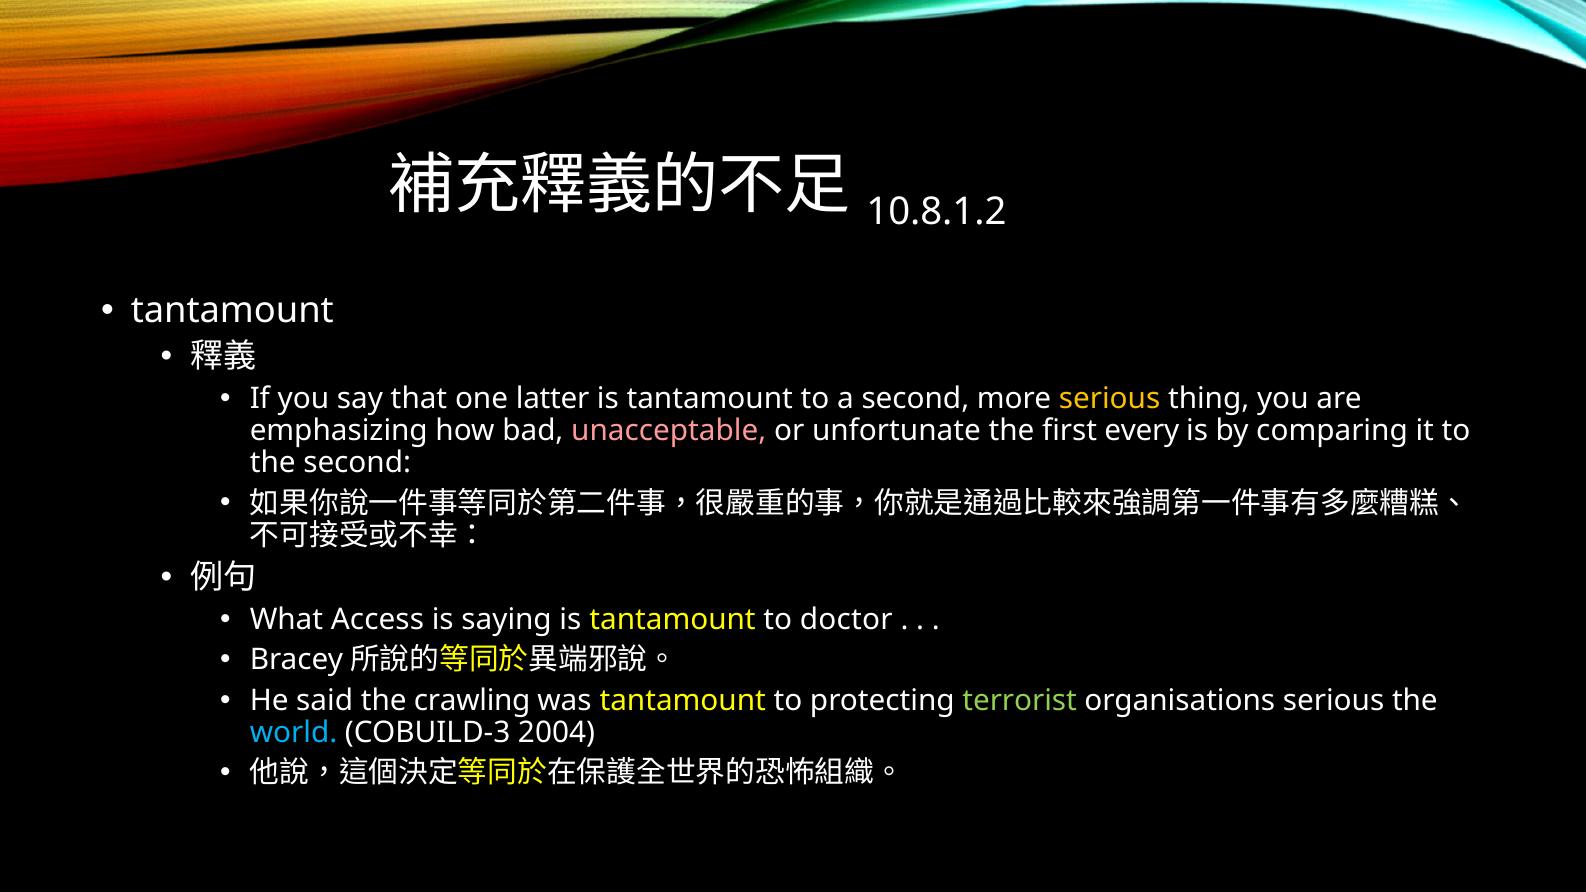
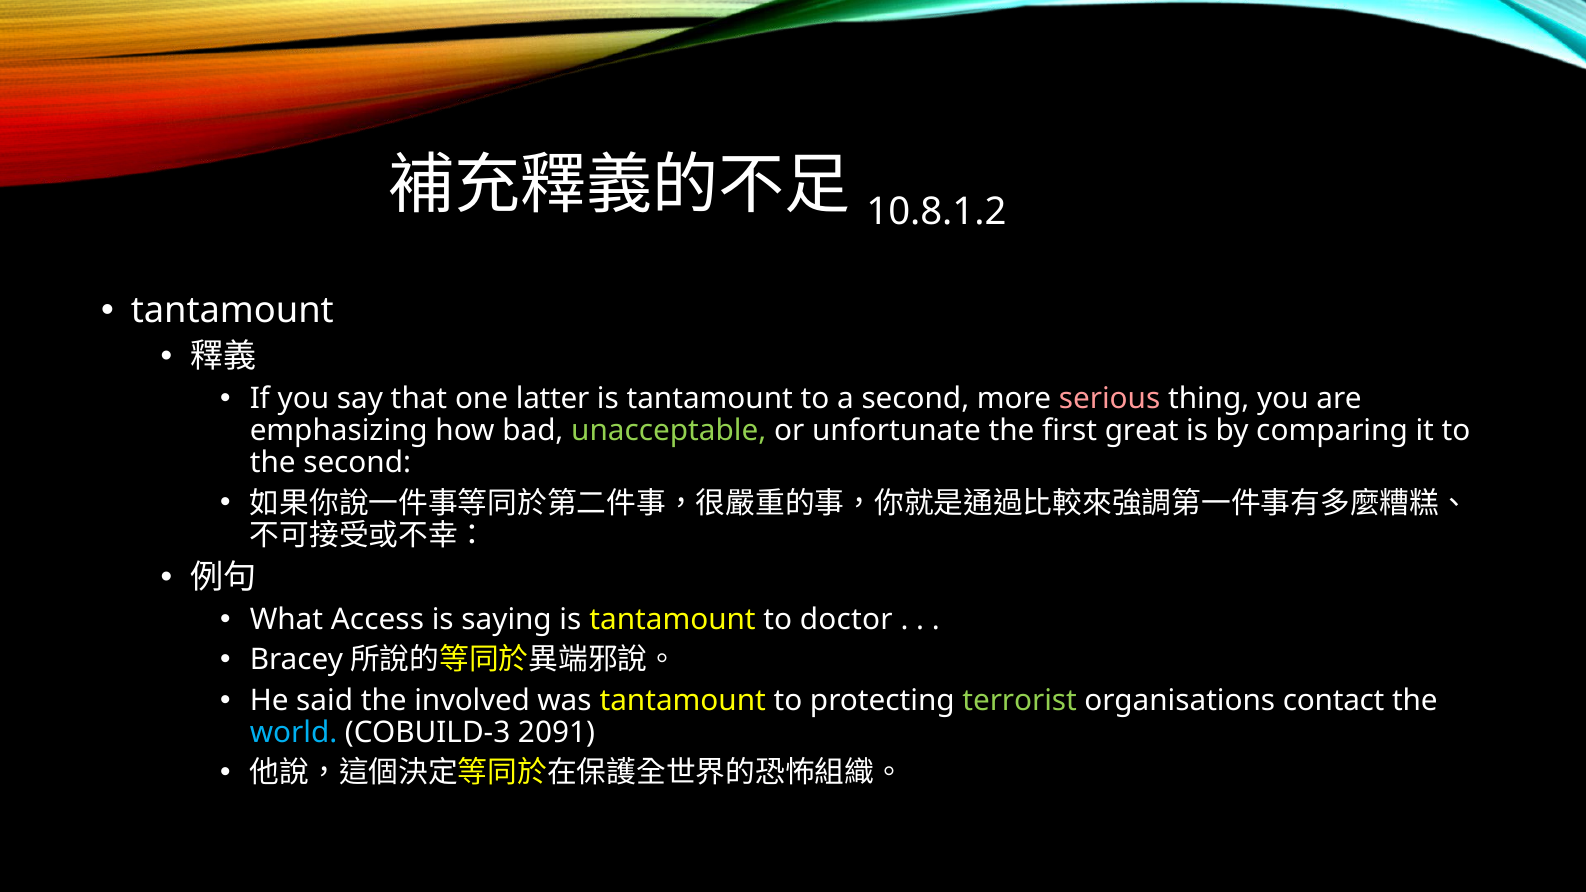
serious colour: yellow -> pink (1110, 399)
unacceptable colour: pink -> light green (669, 431)
every: every -> great (1142, 431)
crawling: crawling -> involved (472, 701)
organisations serious: serious -> contact (1334, 701)
2004: 2004 -> 2091 (556, 733)
